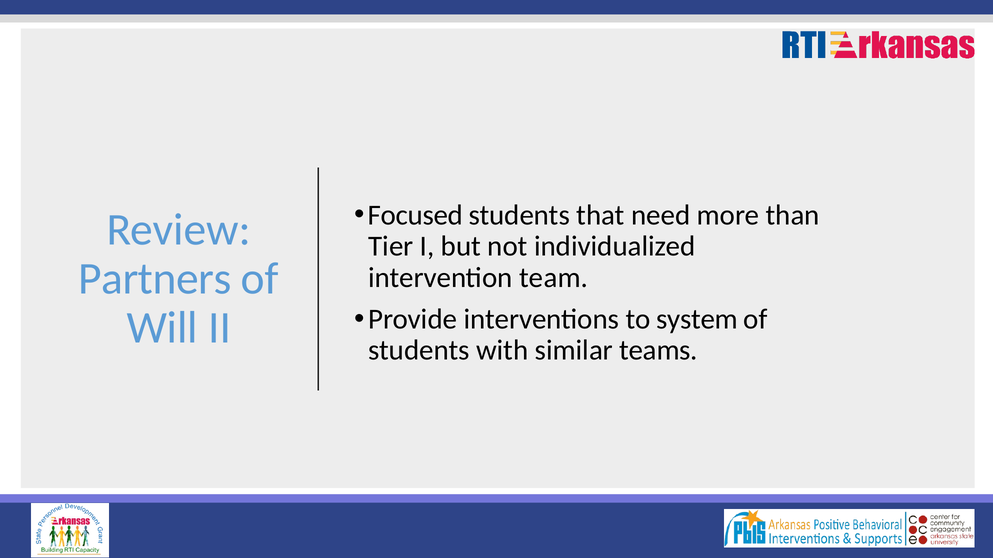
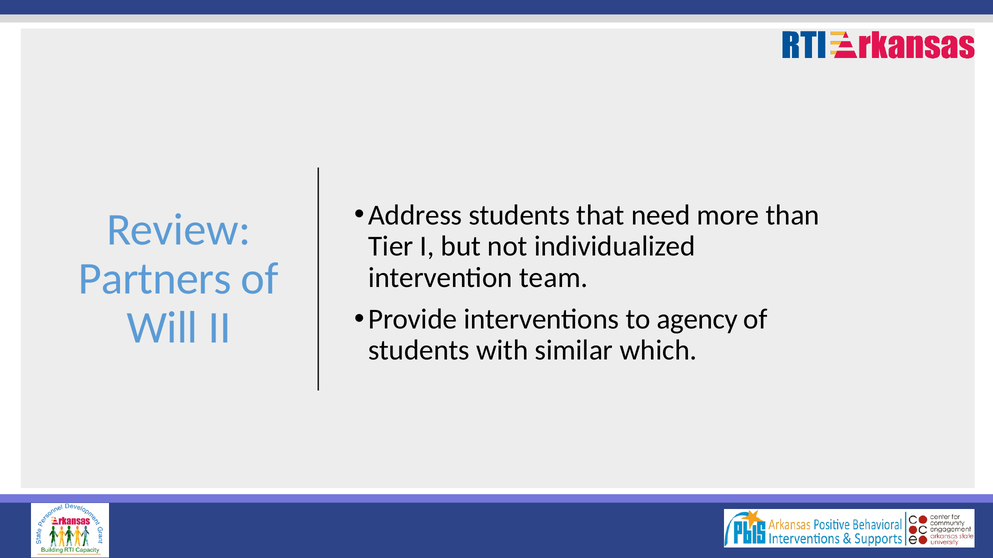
Focused: Focused -> Address (415, 215)
system: system -> agency (697, 320)
teams: teams -> which (658, 351)
